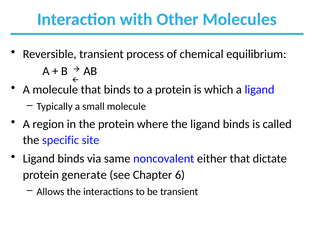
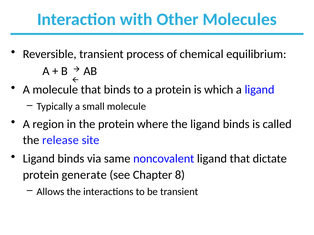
specific: specific -> release (60, 140)
noncovalent either: either -> ligand (212, 159)
6: 6 -> 8 (180, 175)
